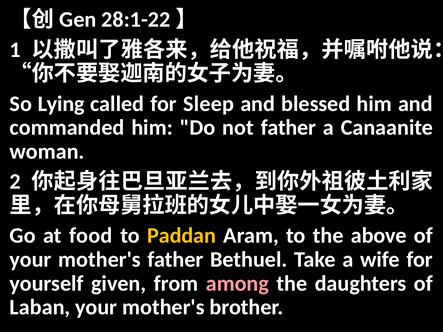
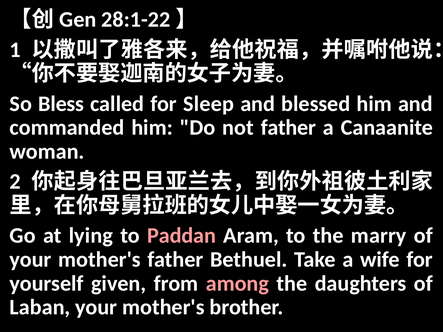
Lying: Lying -> Bless (61, 104)
food: food -> lying (91, 236)
Paddan colour: yellow -> pink (182, 236)
above: above -> marry (379, 236)
